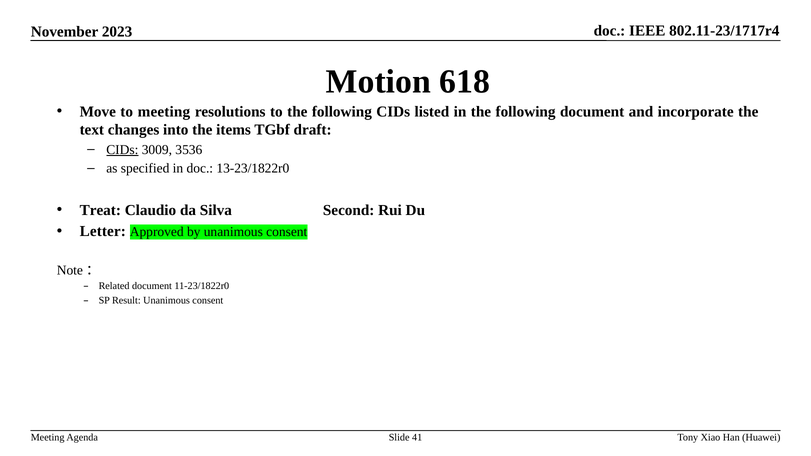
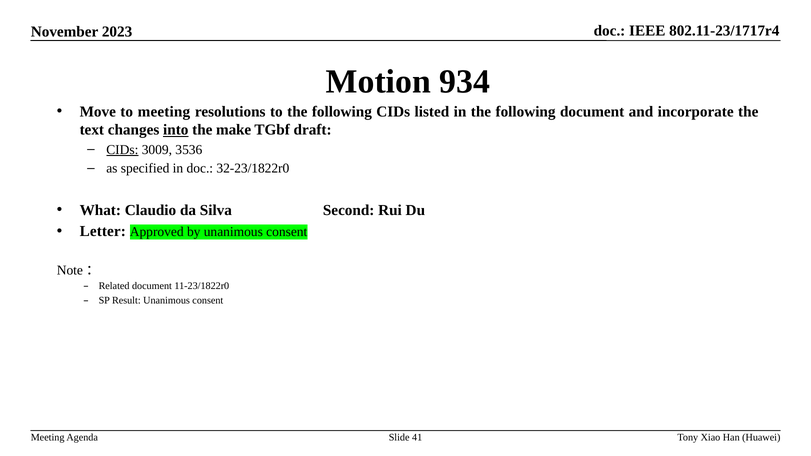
618: 618 -> 934 (465, 81)
into underline: none -> present (176, 130)
items: items -> make (234, 130)
13-23/1822r0: 13-23/1822r0 -> 32-23/1822r0 (253, 169)
Treat: Treat -> What (100, 210)
